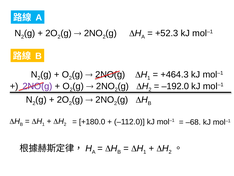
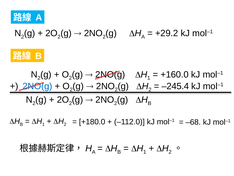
+52.3: +52.3 -> +29.2 (167, 33)
+464.3: +464.3 -> +160.0 (175, 74)
2NO(g colour: purple -> blue (37, 86)
–192.0: –192.0 -> –245.4 (175, 86)
